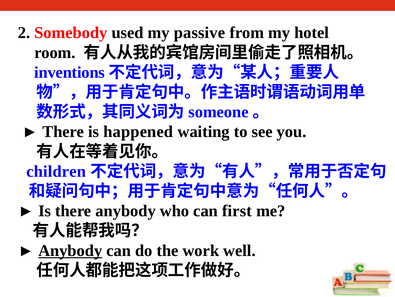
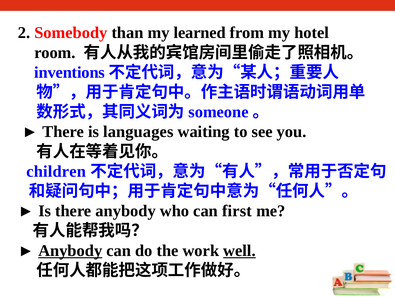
used: used -> than (127, 33)
passive: passive -> learned (200, 33)
happened: happened -> languages (138, 131)
well underline: none -> present (239, 250)
